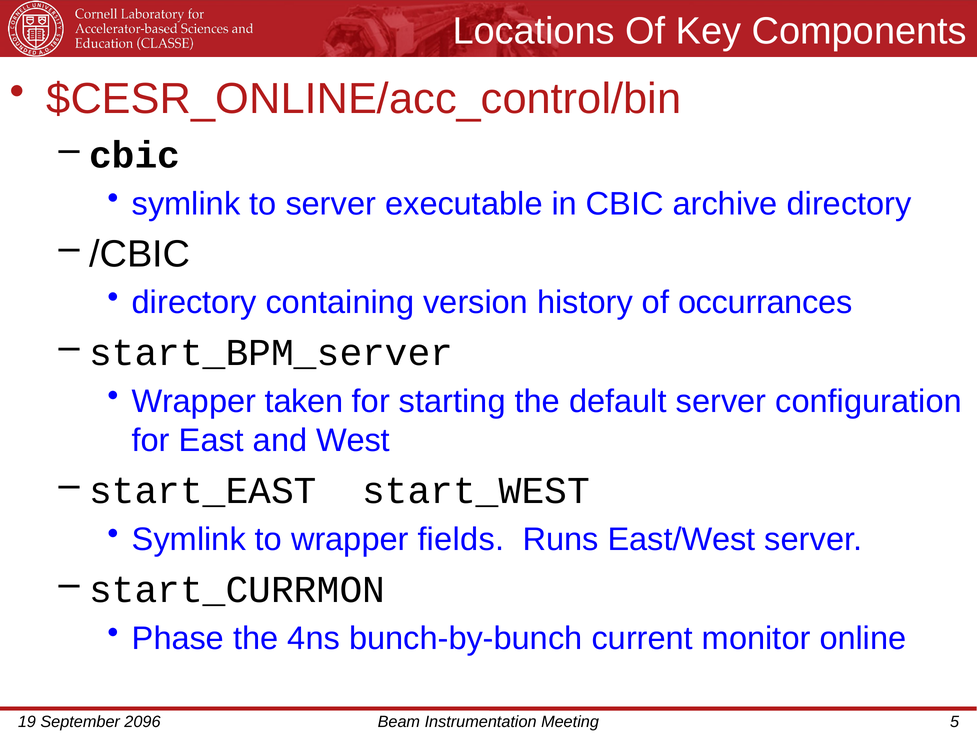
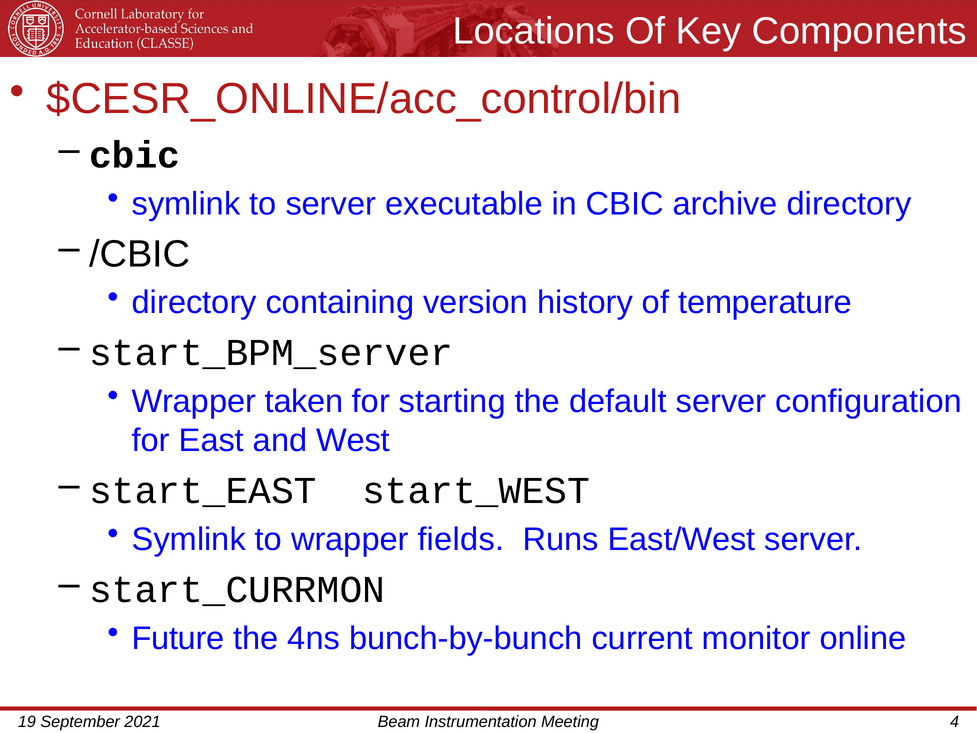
occurrances: occurrances -> temperature (765, 303)
Phase: Phase -> Future (178, 638)
2096: 2096 -> 2021 (142, 722)
5: 5 -> 4 (955, 722)
